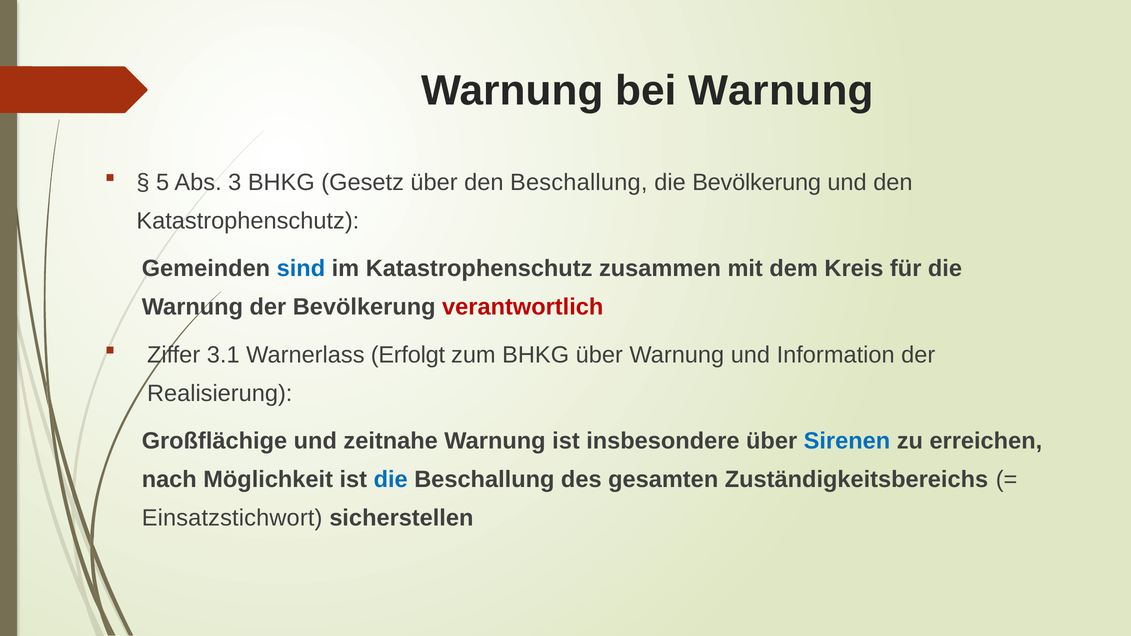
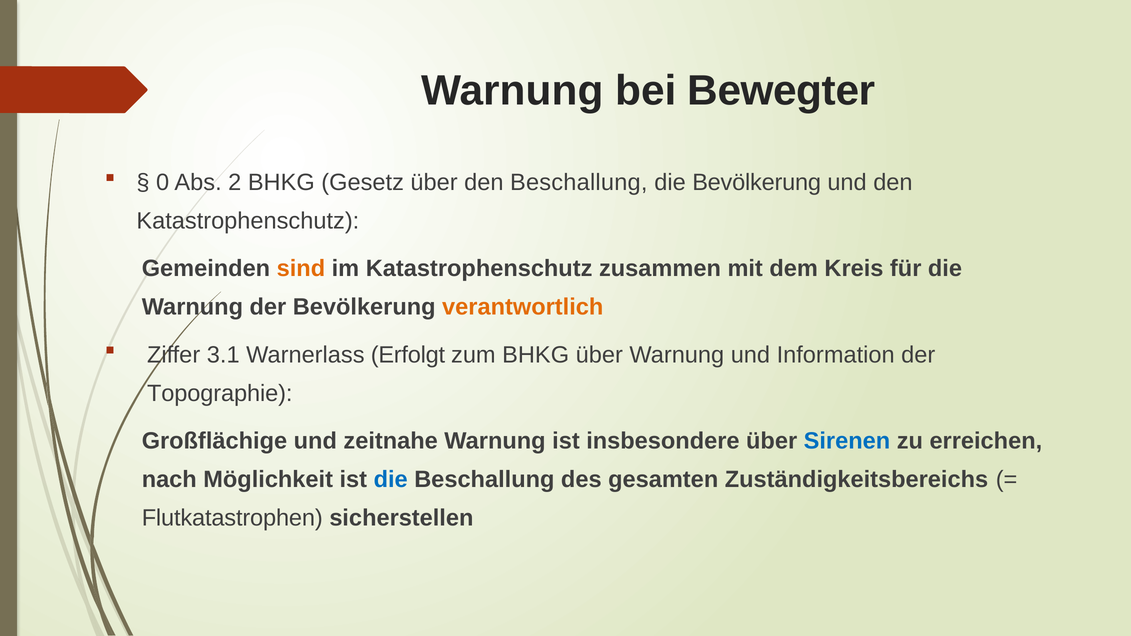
bei Warnung: Warnung -> Bewegter (781, 91)
5: 5 -> 0 (163, 182)
3: 3 -> 2 (235, 182)
sind colour: blue -> orange (301, 269)
verantwortlich colour: red -> orange (523, 307)
Realisierung: Realisierung -> Topographie (220, 393)
Einsatzstichwort: Einsatzstichwort -> Flutkatastrophen (232, 518)
